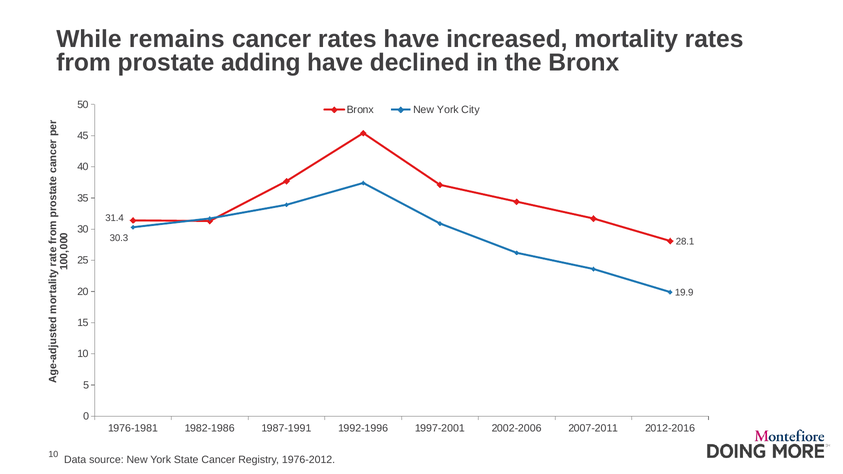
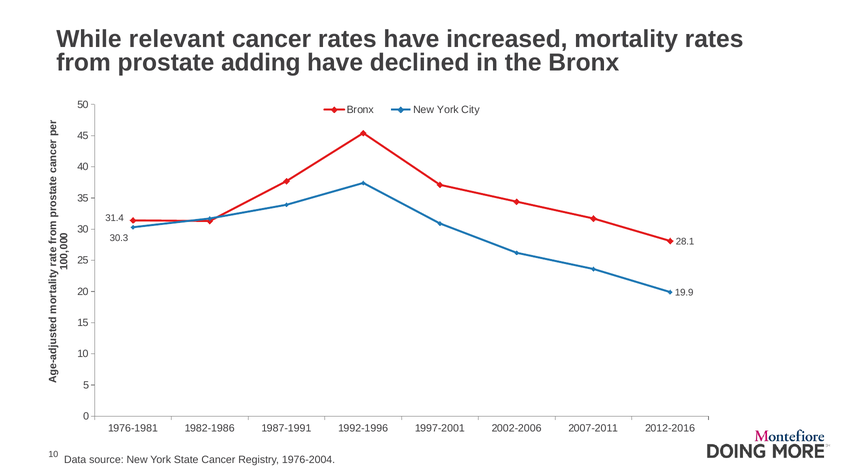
remains: remains -> relevant (177, 39)
1976-2012: 1976-2012 -> 1976-2004 (309, 460)
